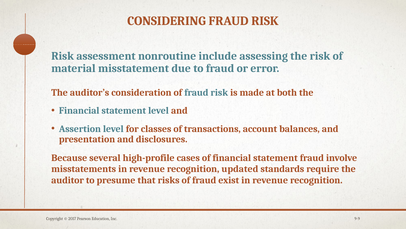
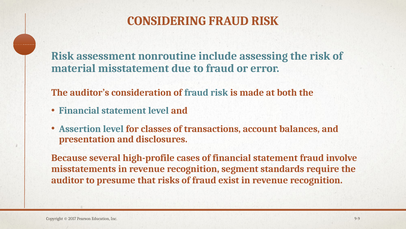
updated: updated -> segment (240, 169)
